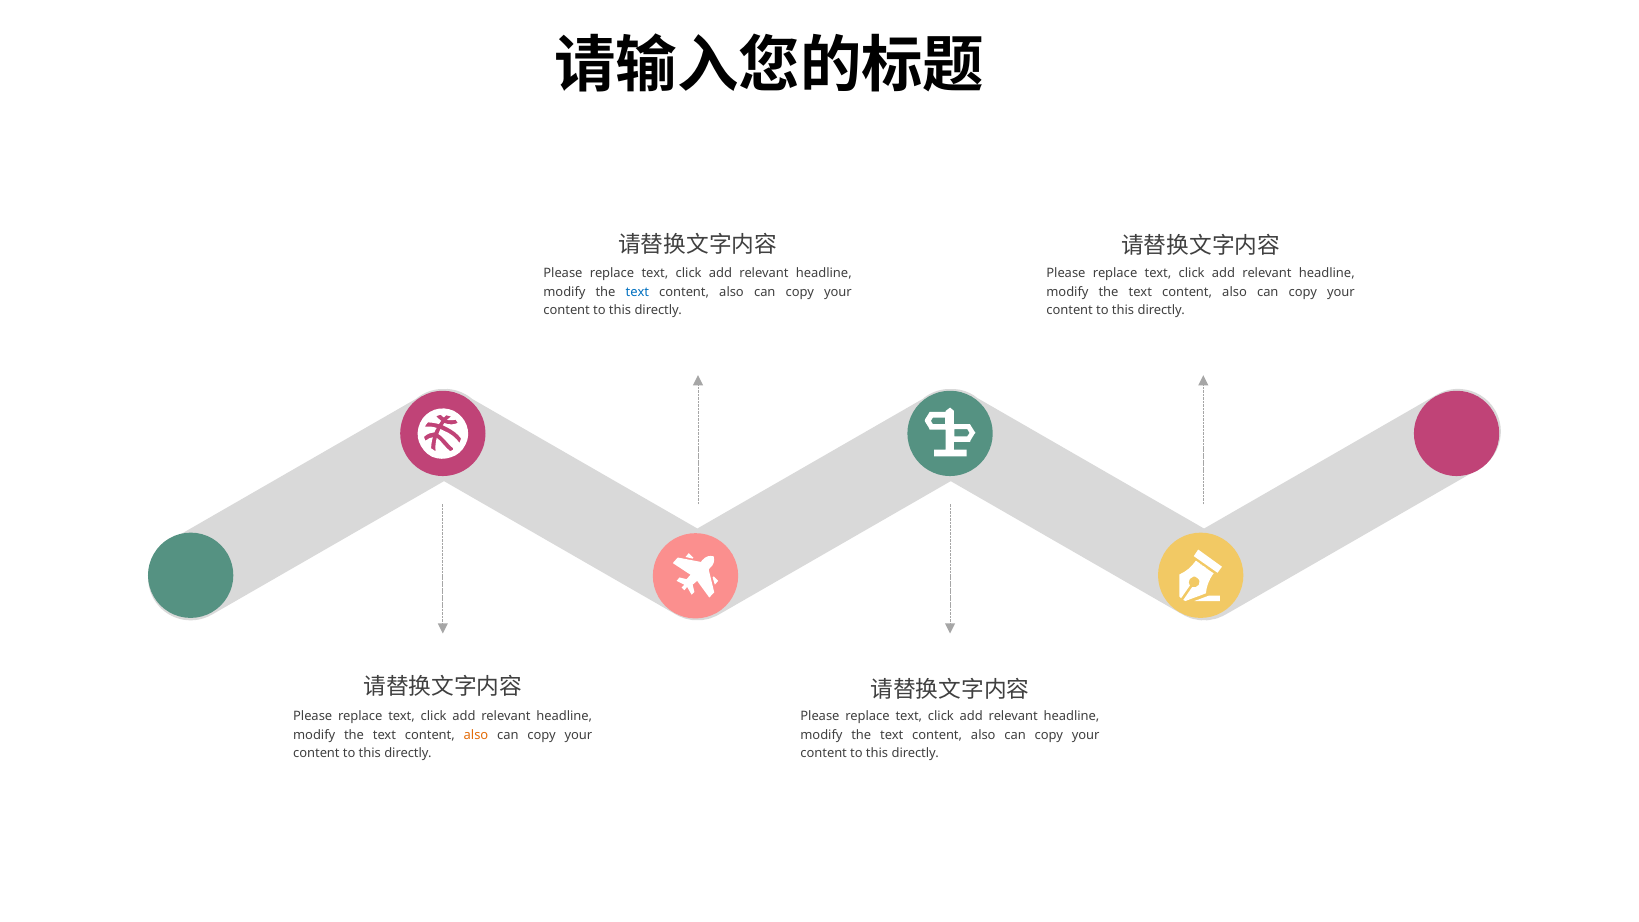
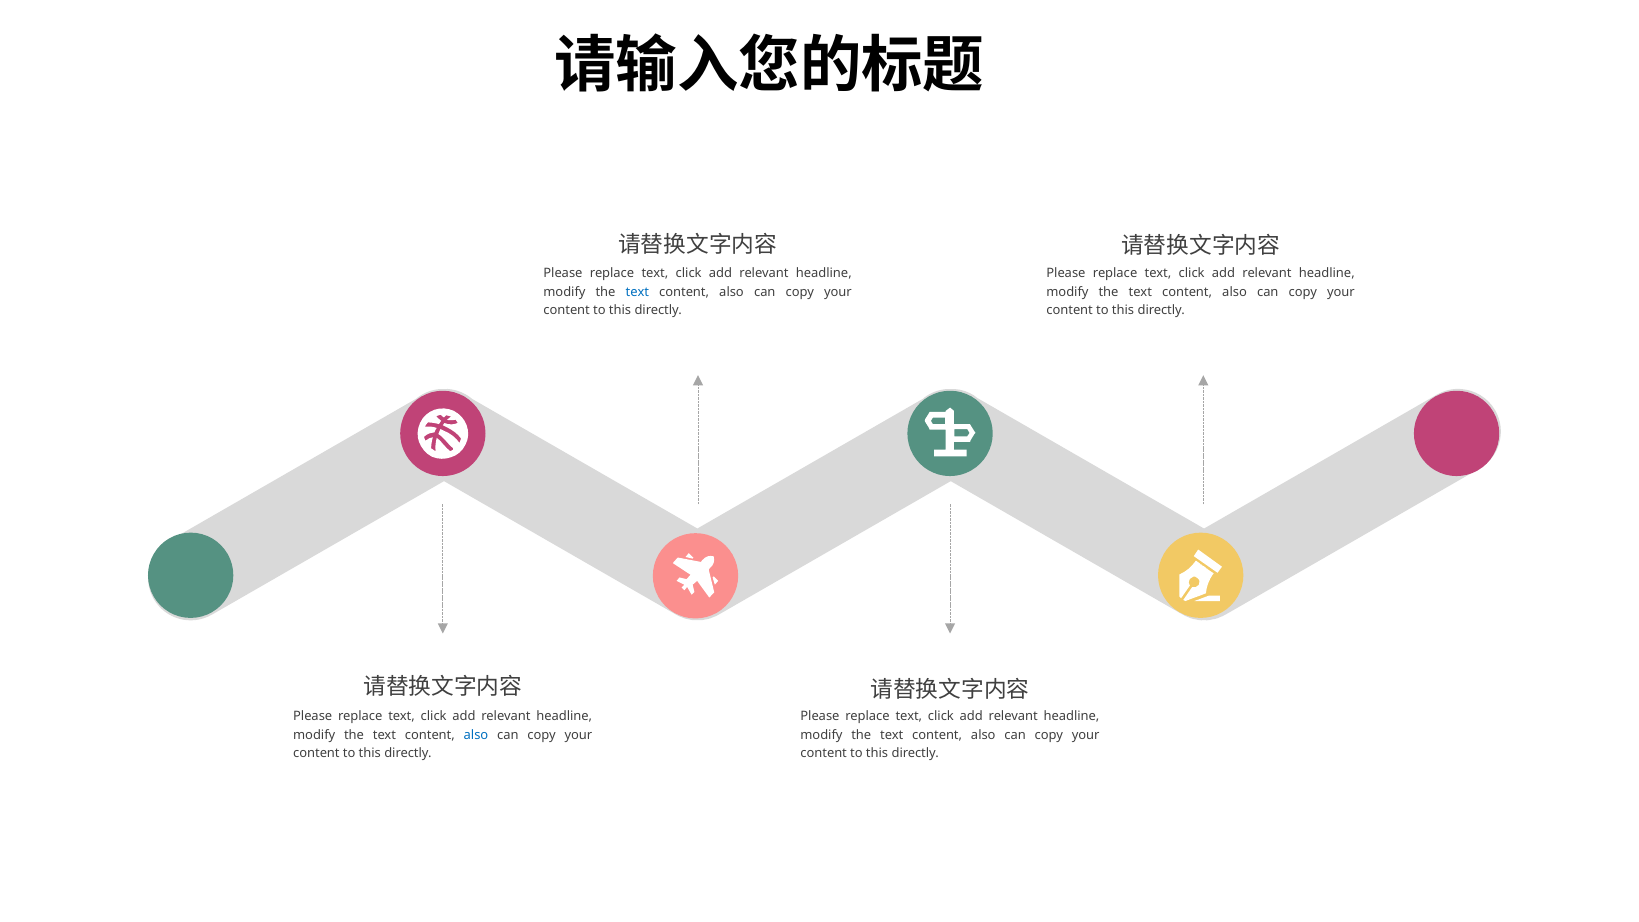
also colour: orange -> blue (476, 735)
